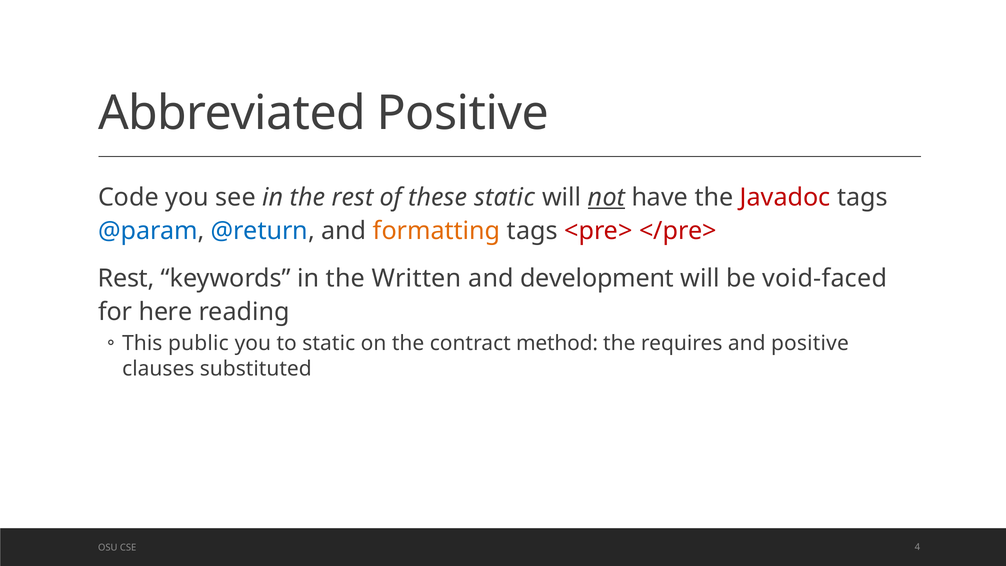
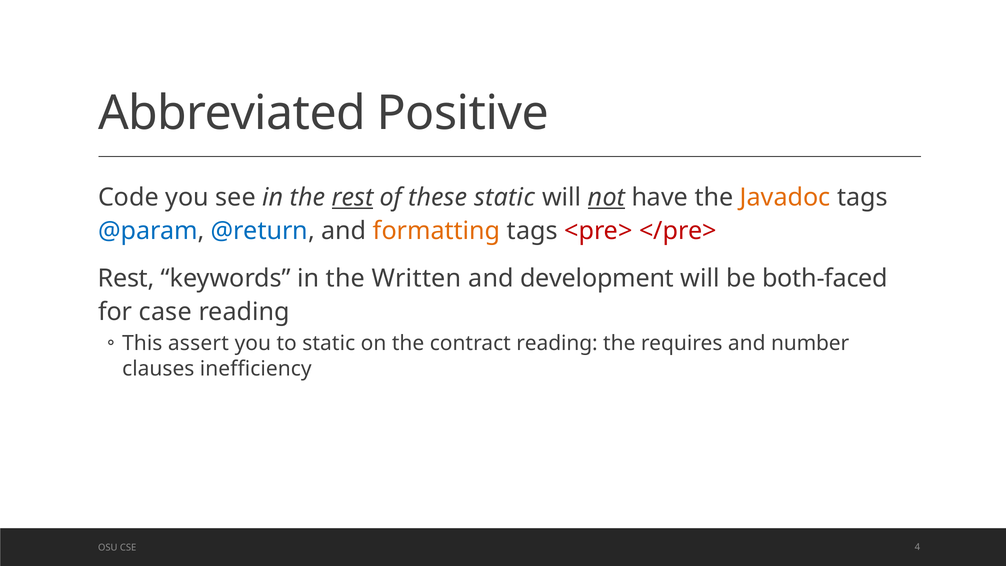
rest underline: none -> present (353, 198)
Javadoc colour: red -> orange (785, 198)
void-faced: void-faced -> both-faced (825, 279)
here: here -> case (165, 312)
public: public -> assert (198, 343)
contract method: method -> reading (557, 343)
and positive: positive -> number (810, 343)
substituted: substituted -> inefficiency (256, 369)
